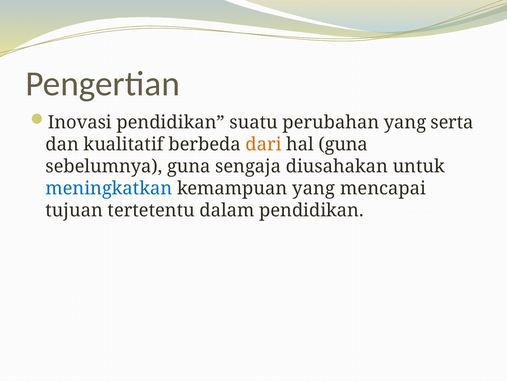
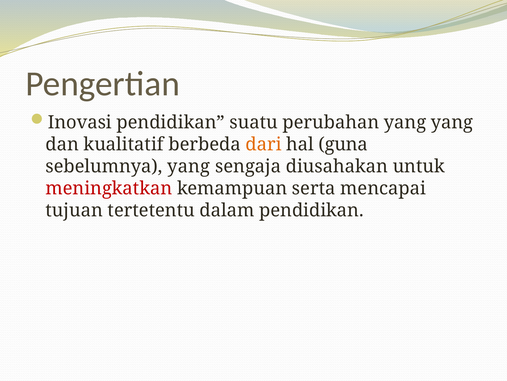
yang serta: serta -> yang (452, 122)
sebelumnya guna: guna -> yang (189, 166)
meningkatkan colour: blue -> red (109, 188)
kemampuan yang: yang -> serta (314, 188)
